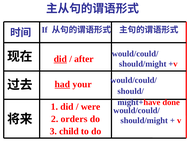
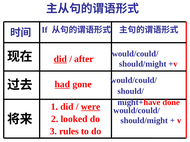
your: your -> gone (82, 85)
were underline: none -> present (91, 107)
orders: orders -> looked (74, 119)
child: child -> rules (69, 132)
